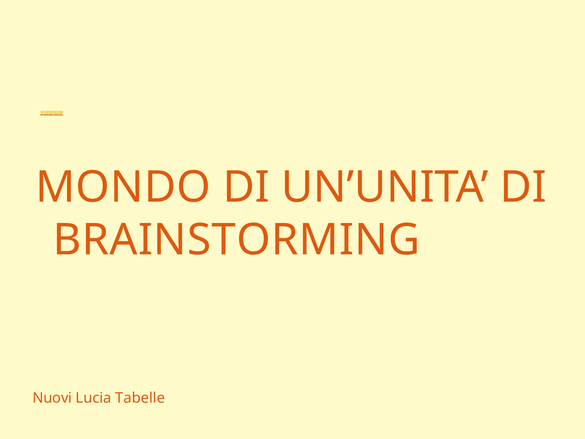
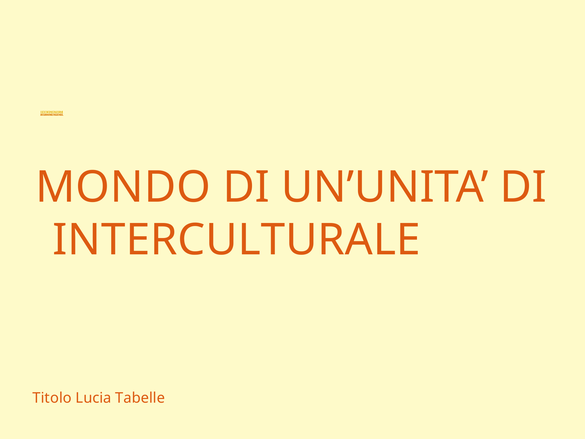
BRAINSTORMING: BRAINSTORMING -> INTERCULTURALE (237, 240)
Nuovi: Nuovi -> Titolo (52, 398)
